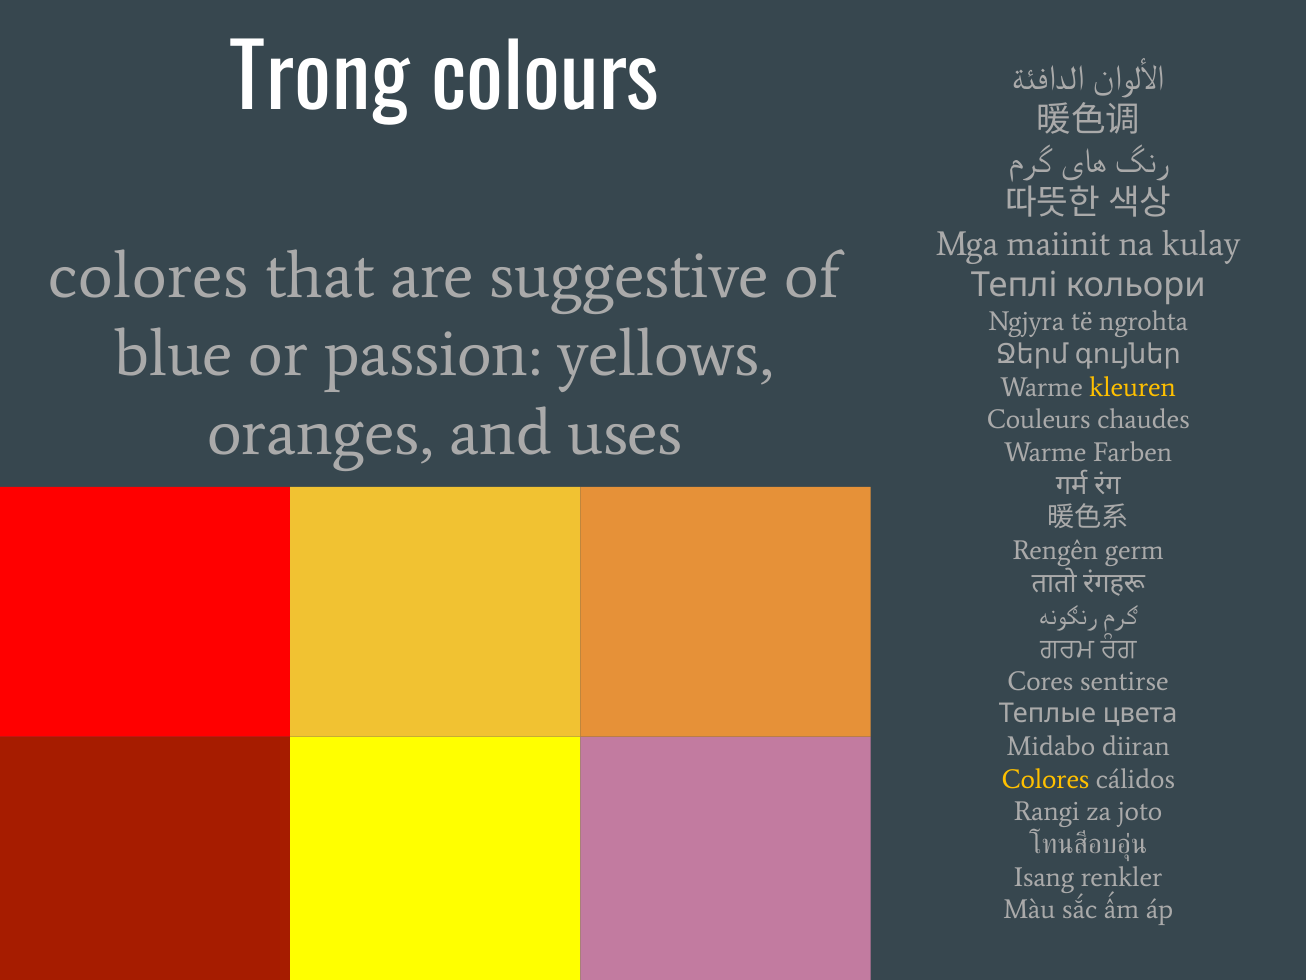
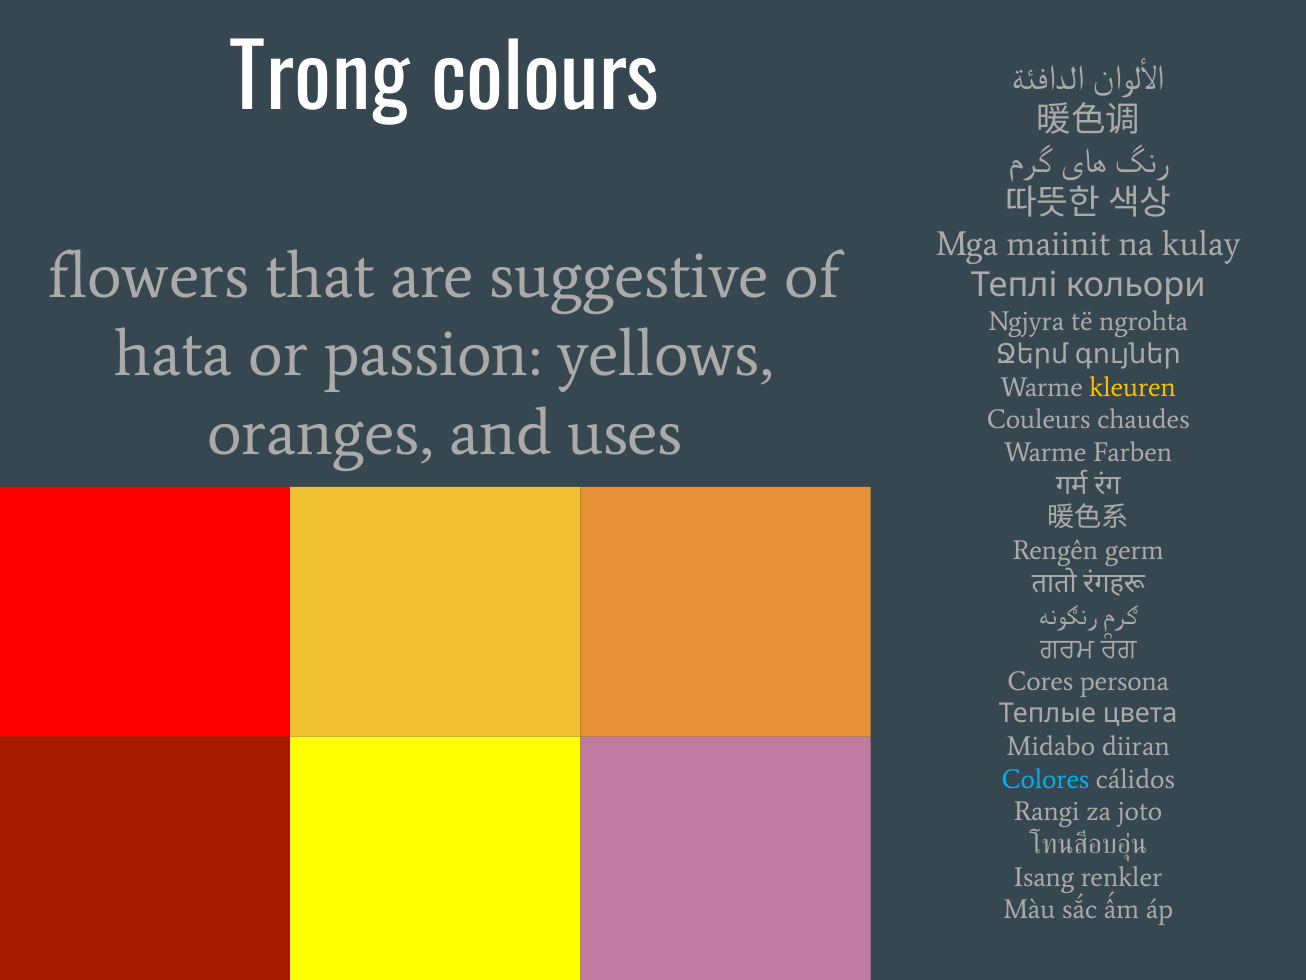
colores: colores -> flowers (149, 276)
blue: blue -> hata (174, 354)
sentirse: sentirse -> persona (1125, 681)
Colores colour: yellow -> light blue (1046, 779)
